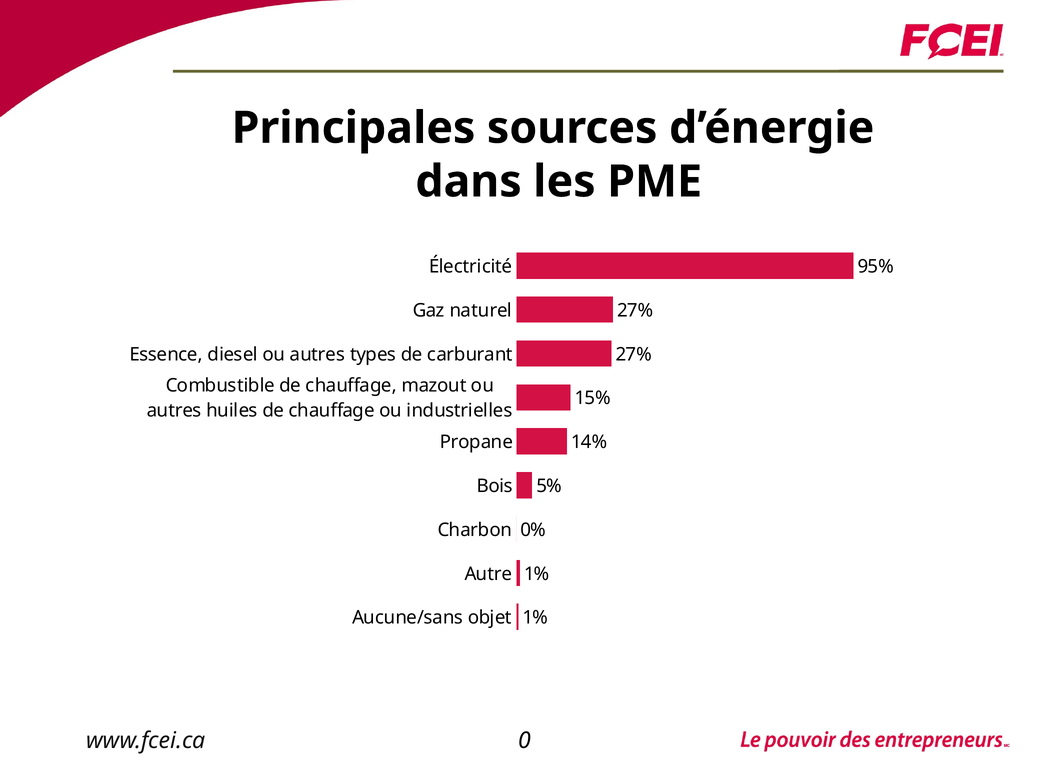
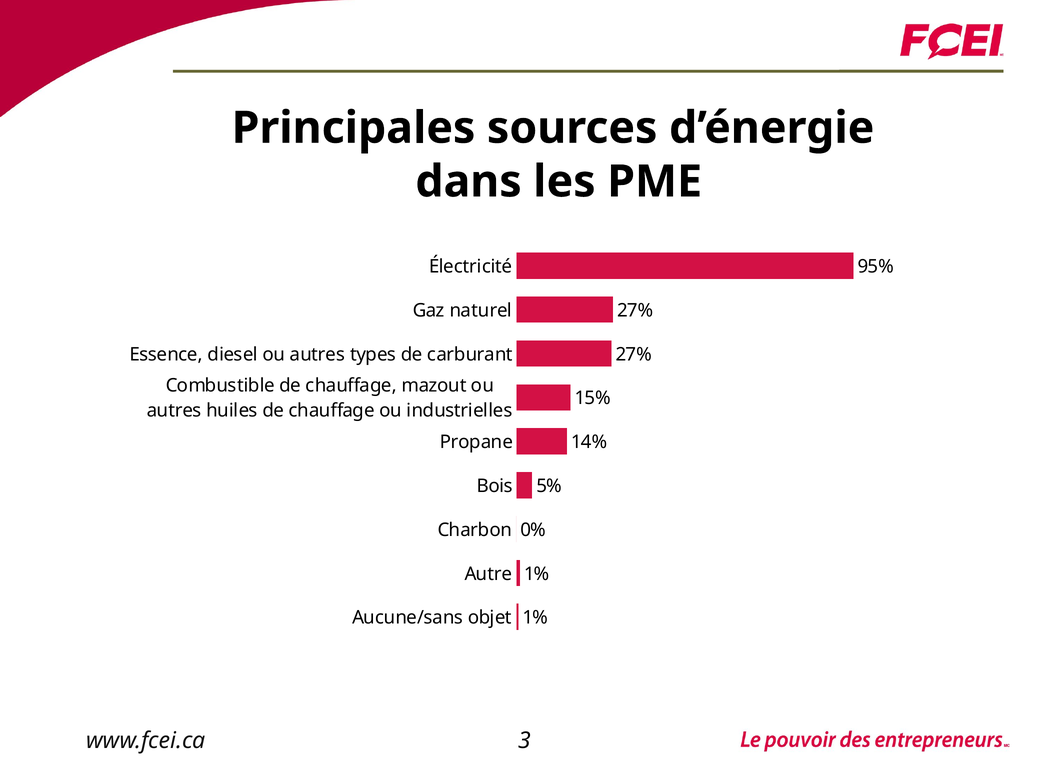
0: 0 -> 3 (525, 740)
